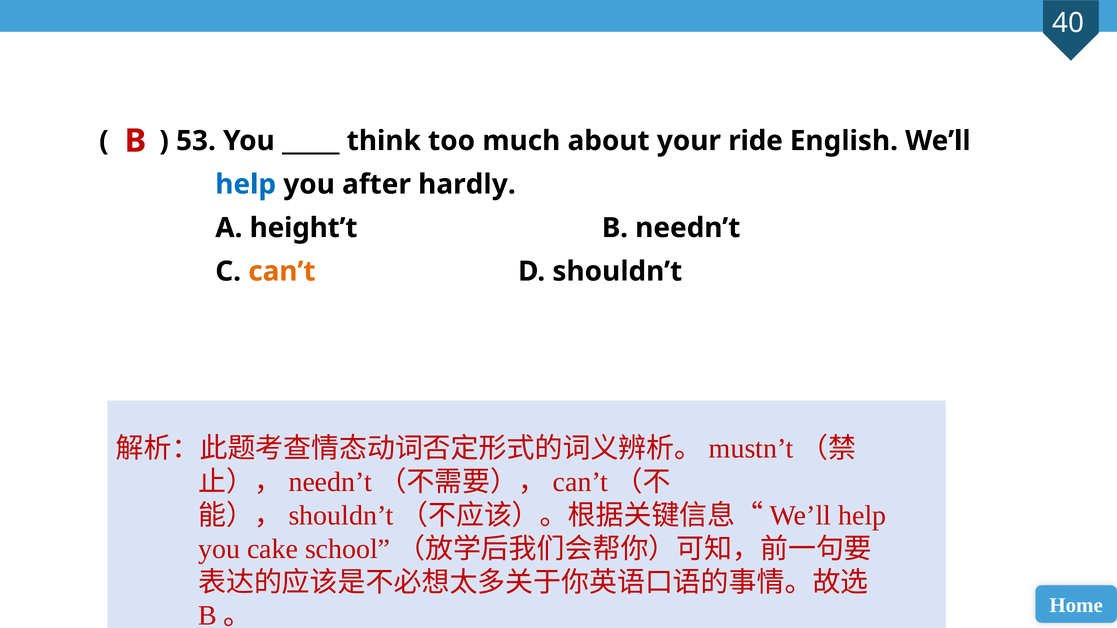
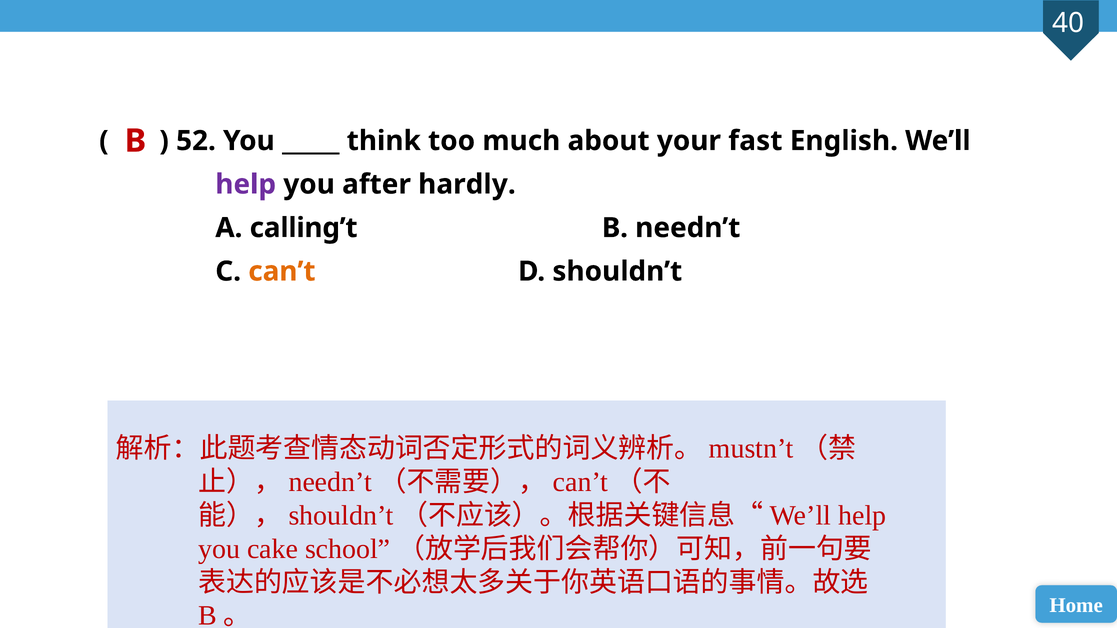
53: 53 -> 52 (196, 141)
ride: ride -> fast (755, 141)
help colour: blue -> purple (246, 184)
height’t: height’t -> calling’t (304, 228)
